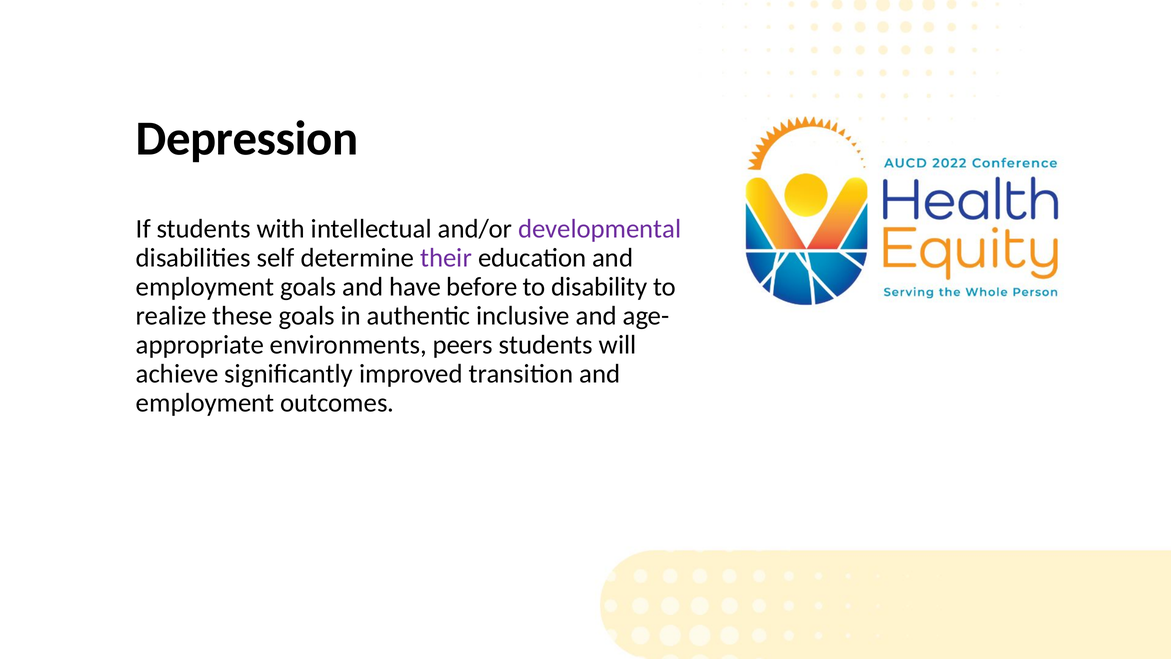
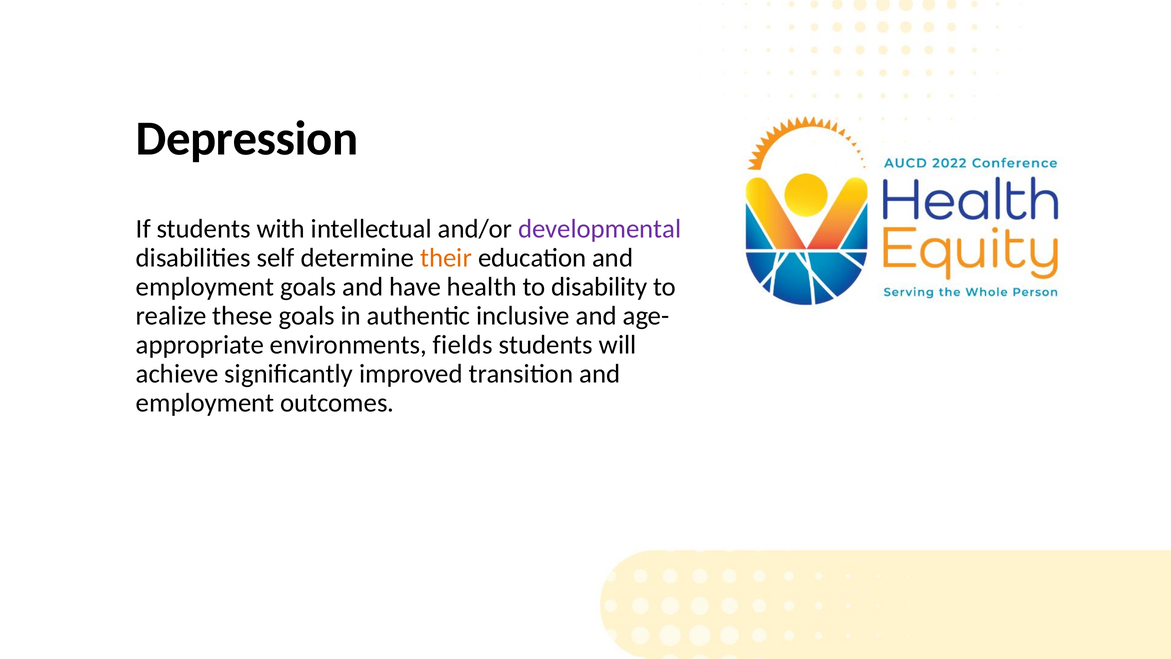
their colour: purple -> orange (446, 258)
before: before -> health (482, 287)
peers: peers -> fields (463, 345)
